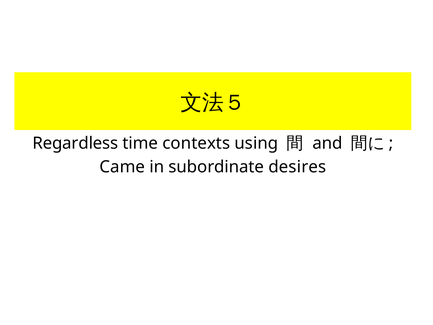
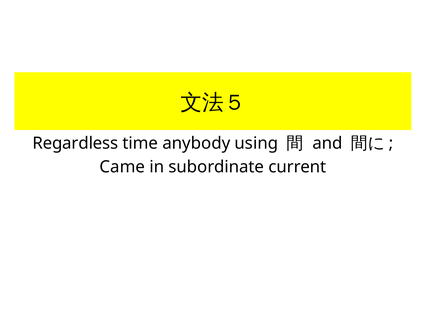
contexts: contexts -> anybody (196, 143)
desires: desires -> current (297, 167)
